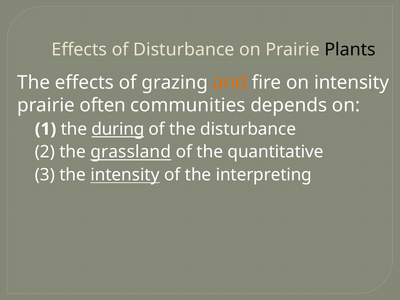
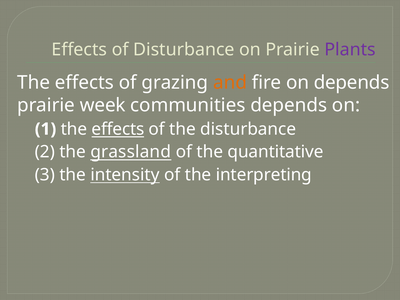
Plants colour: black -> purple (350, 50)
on intensity: intensity -> depends (352, 83)
often: often -> week (103, 105)
1 the during: during -> effects (118, 129)
